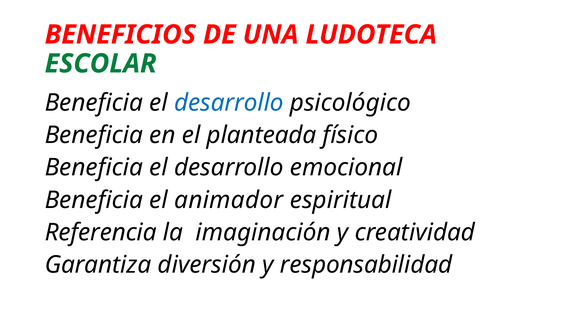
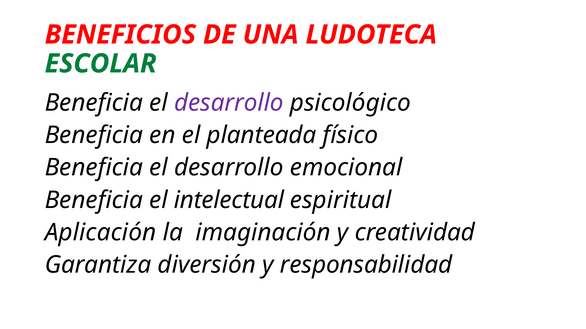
desarrollo colour: blue -> purple (229, 103)
animador: animador -> intelectual (229, 200)
Referencia: Referencia -> Aplicación (101, 233)
